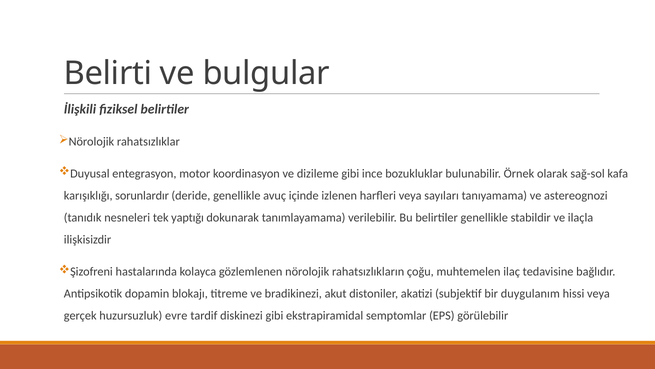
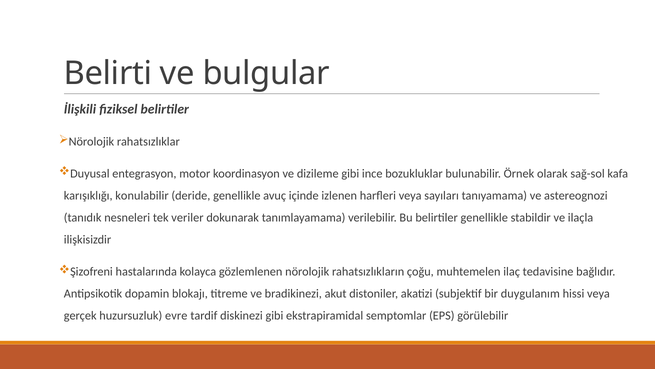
sorunlardır: sorunlardır -> konulabilir (142, 195)
yaptığı: yaptığı -> veriler (187, 217)
